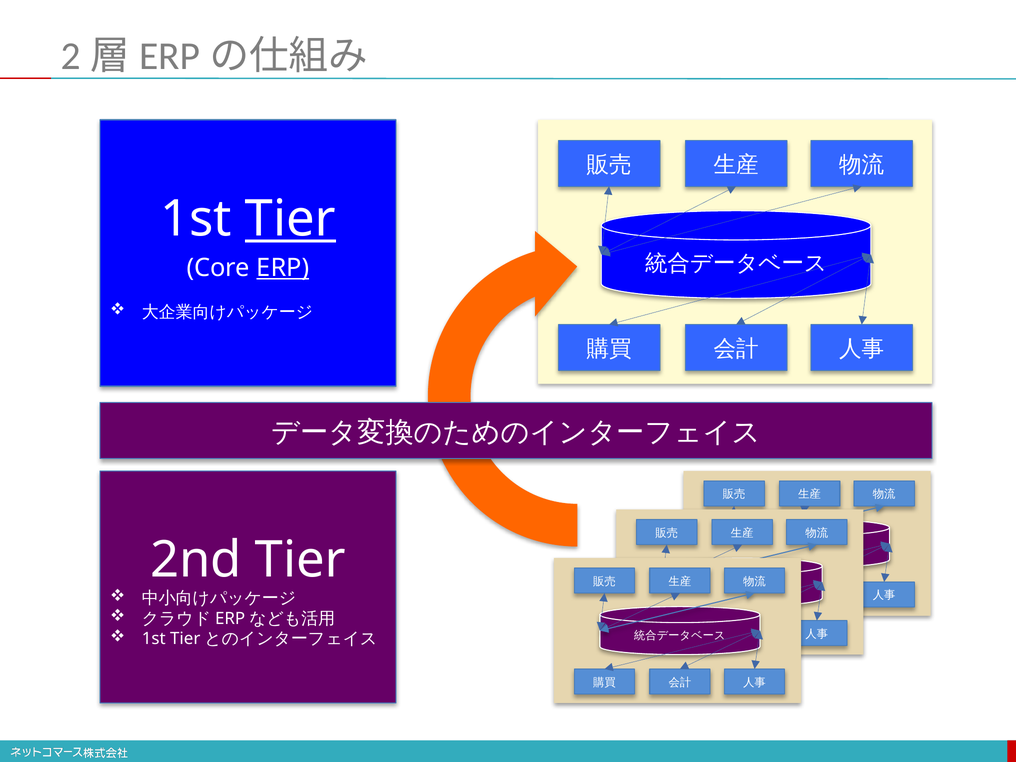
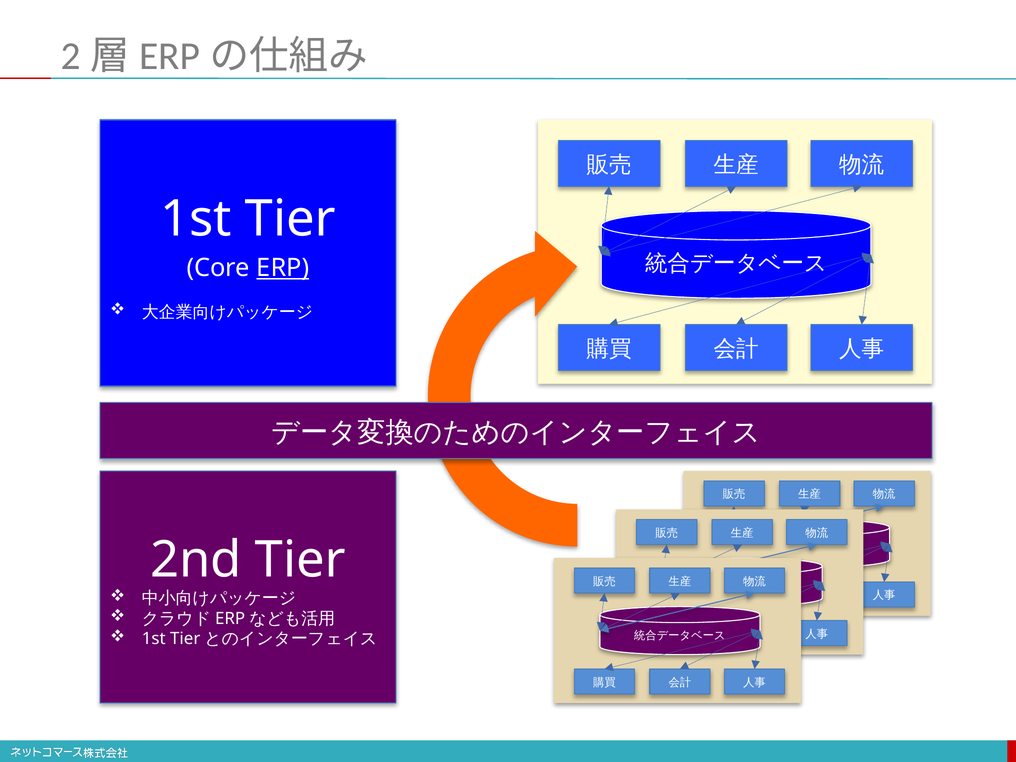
Tier underline: present -> none (290, 219)
